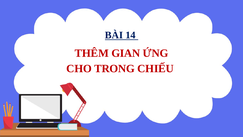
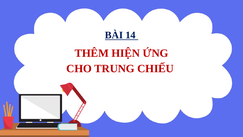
GIAN: GIAN -> HIỆN (126, 53)
TRONG: TRONG -> TRUNG (114, 68)
